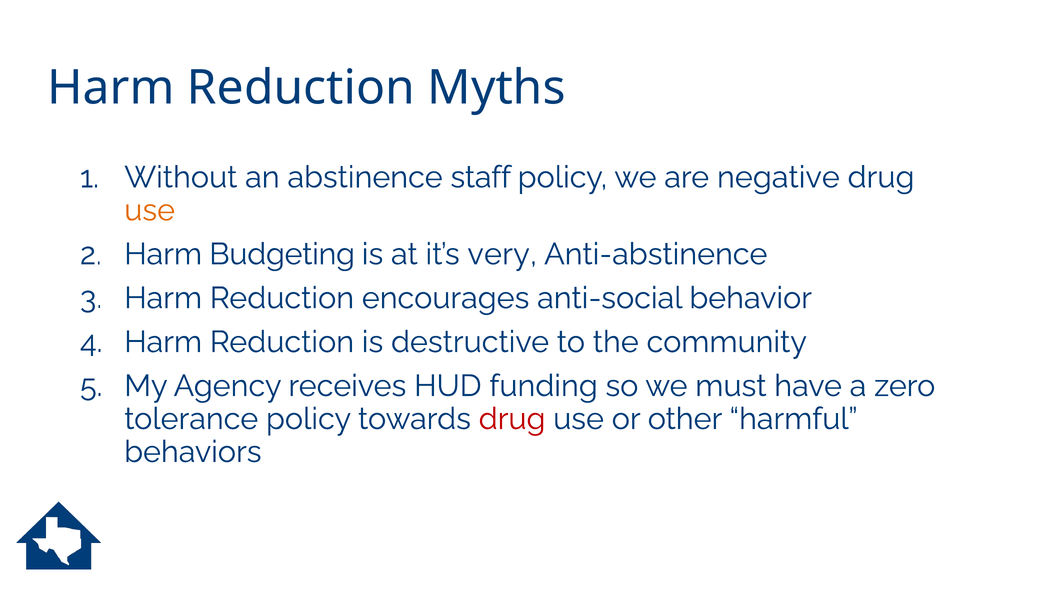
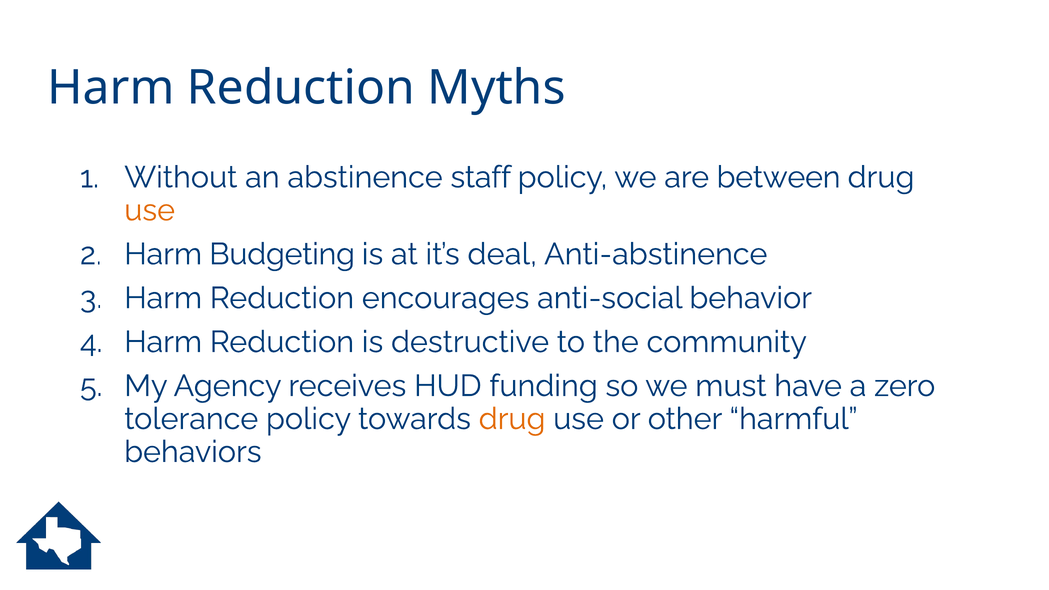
negative: negative -> between (779, 177)
very: very -> deal (502, 254)
drug colour: red -> orange (512, 419)
